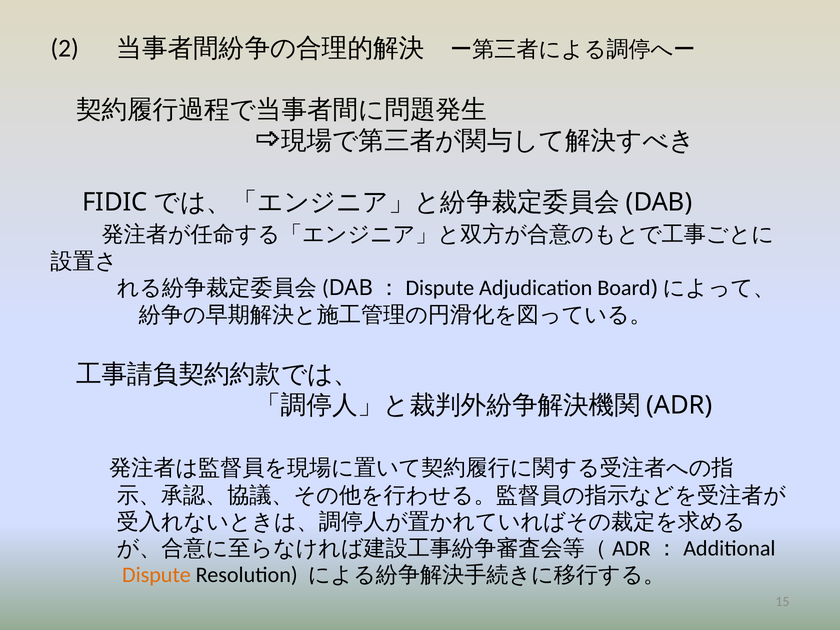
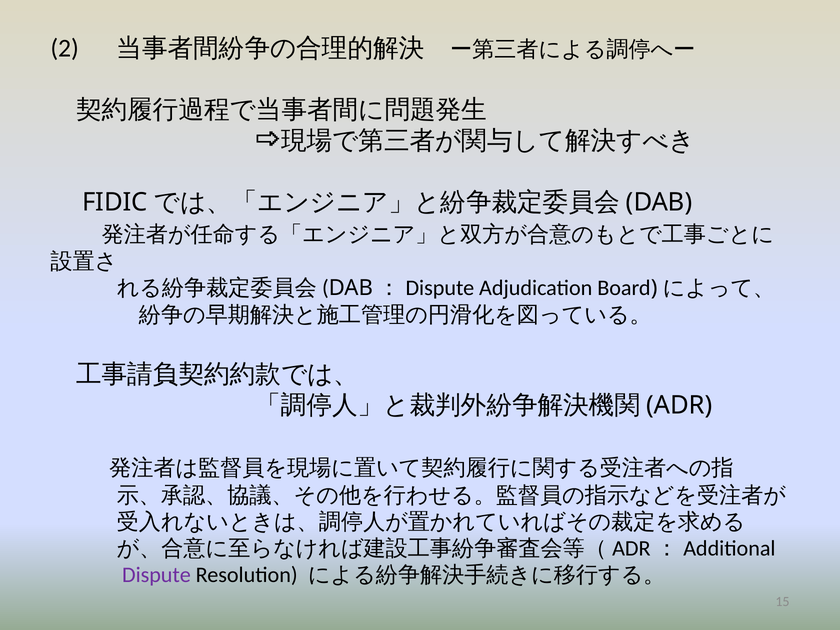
Dispute colour: orange -> purple (156, 575)
